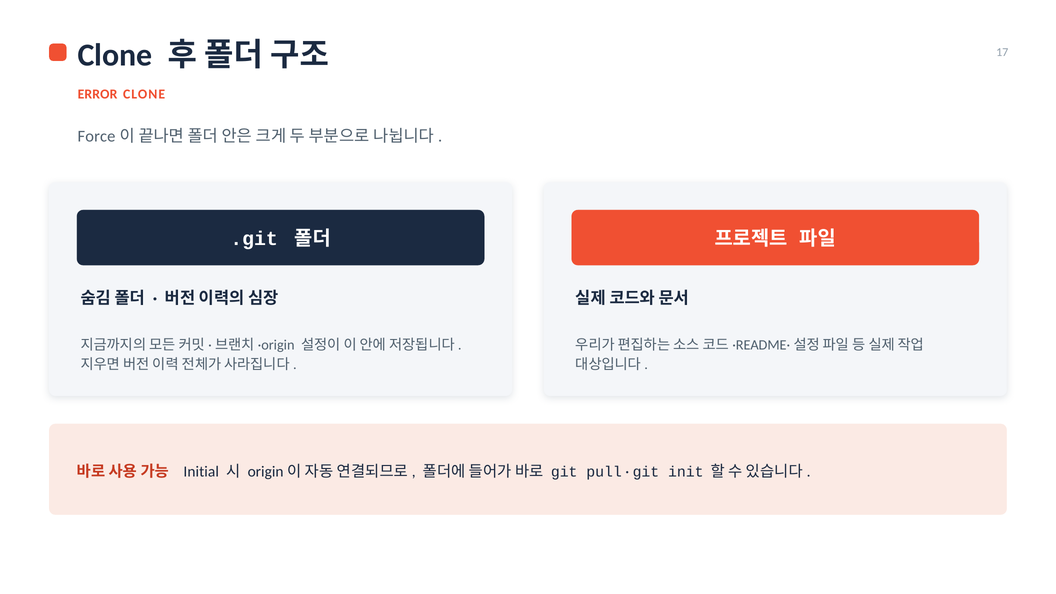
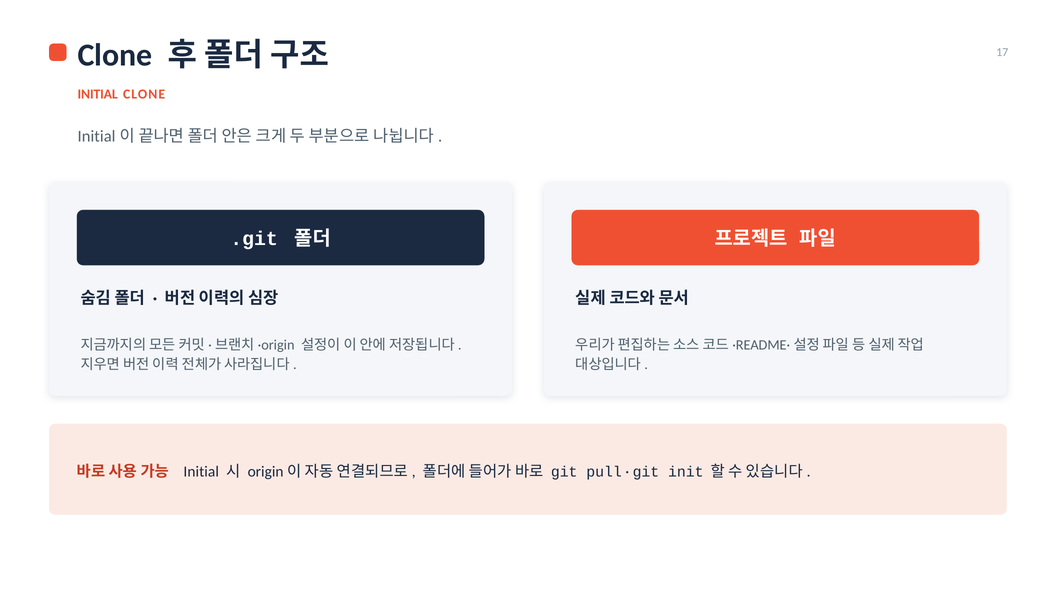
ERROR: ERROR -> INITIAL (98, 94)
Force: Force -> Initial (97, 136)
